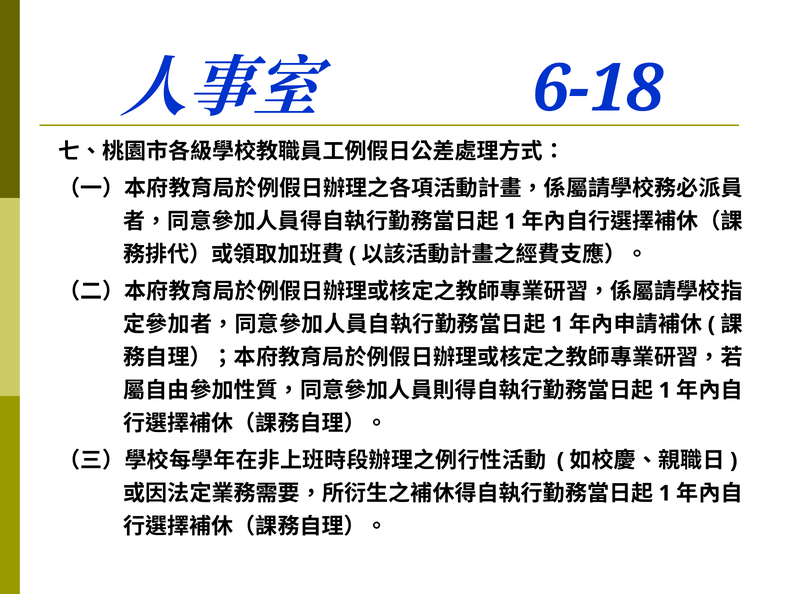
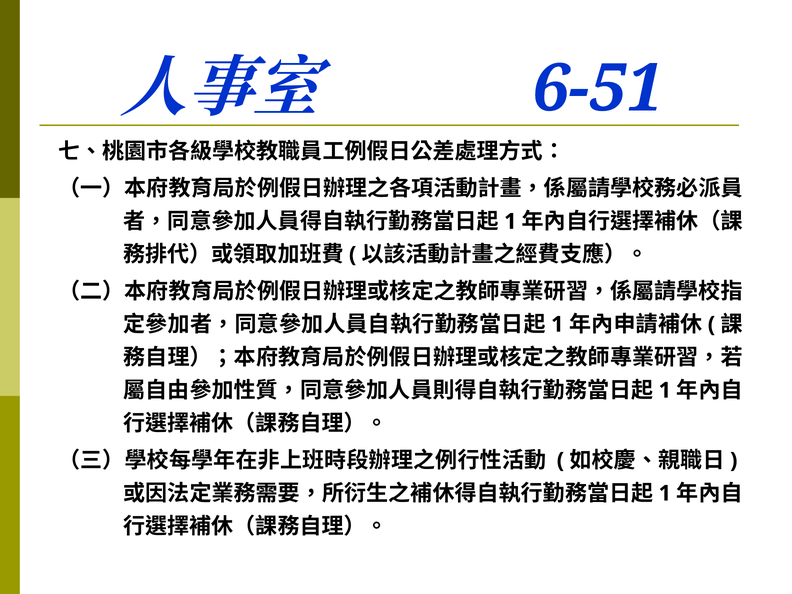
6-18: 6-18 -> 6-51 (597, 89)
